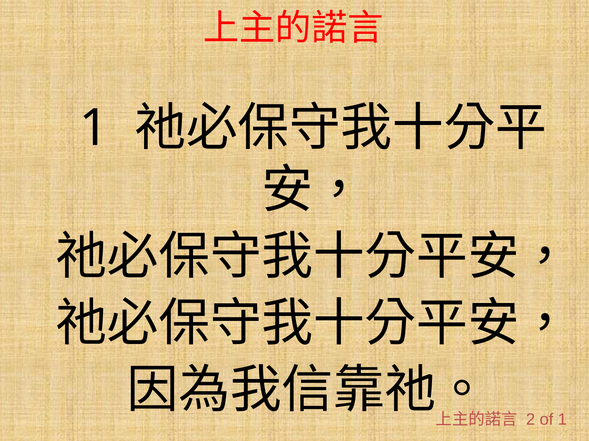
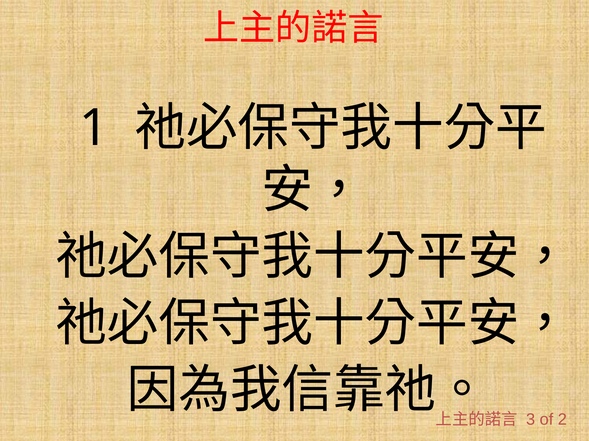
2: 2 -> 3 (531, 420)
of 1: 1 -> 2 (562, 420)
